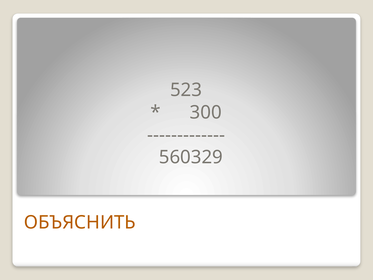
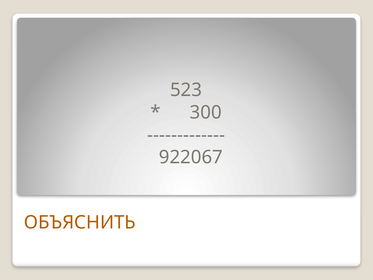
560329: 560329 -> 922067 (191, 157)
